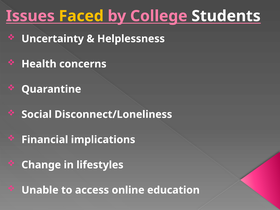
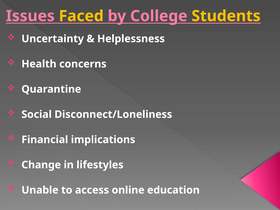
Students colour: white -> yellow (226, 16)
